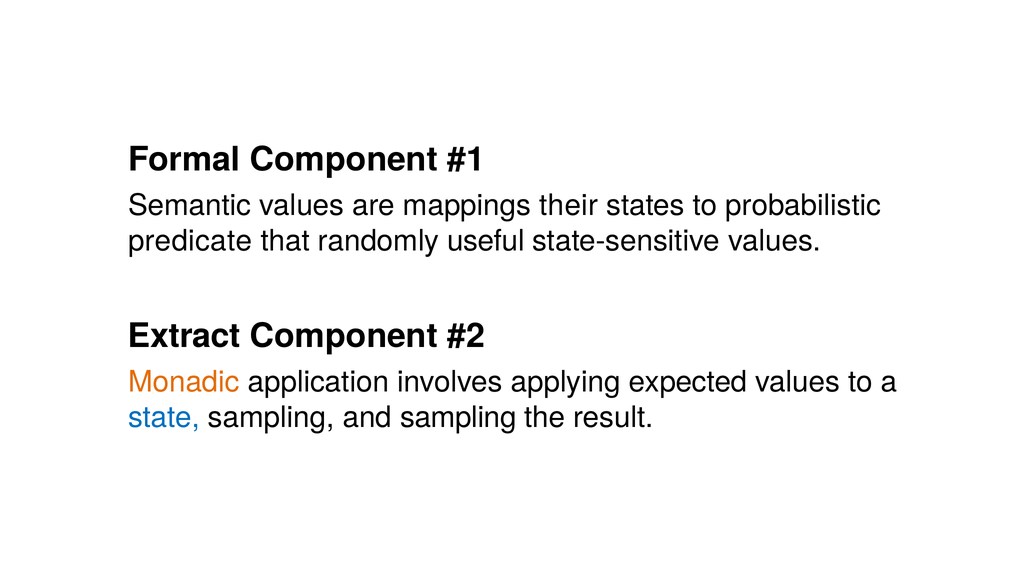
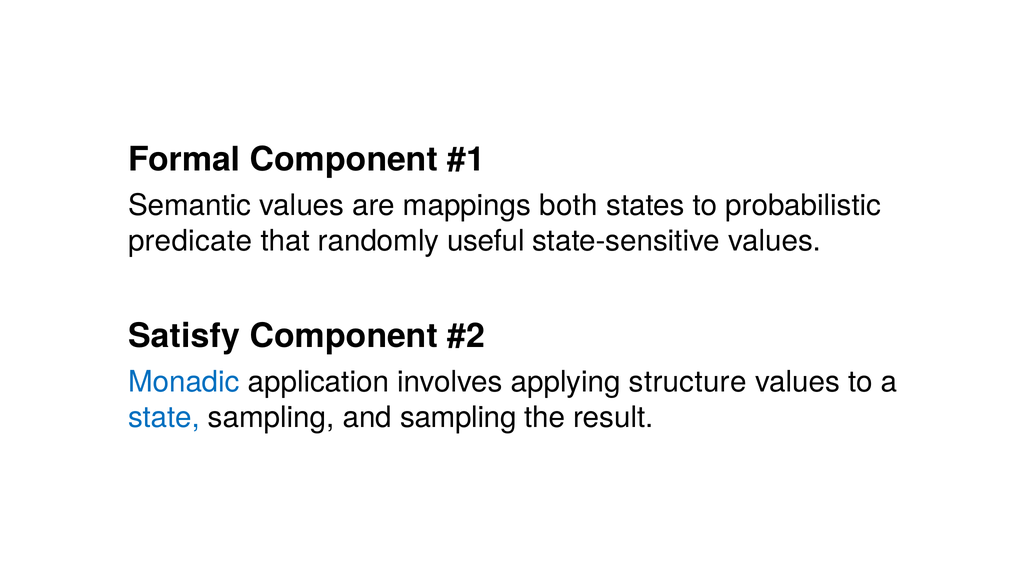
their: their -> both (569, 205)
Extract: Extract -> Satisfy (184, 336)
Monadic colour: orange -> blue (184, 382)
expected: expected -> structure (688, 382)
